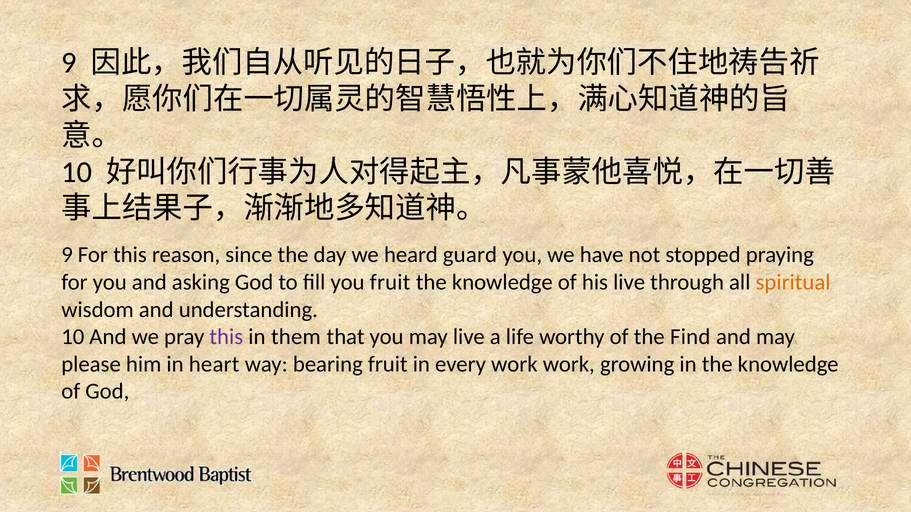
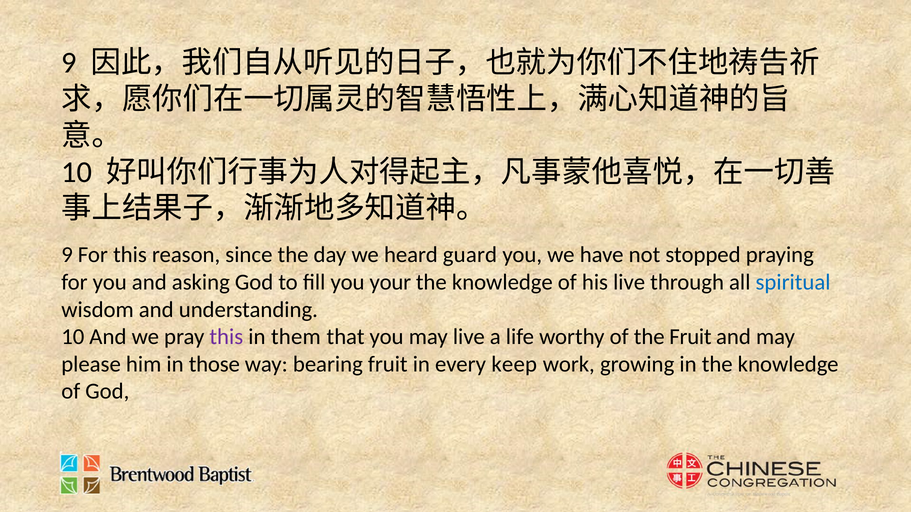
you fruit: fruit -> your (390, 282)
spiritual colour: orange -> blue (793, 282)
the Find: Find -> Fruit (690, 337)
heart: heart -> those (214, 364)
every work: work -> keep (514, 364)
